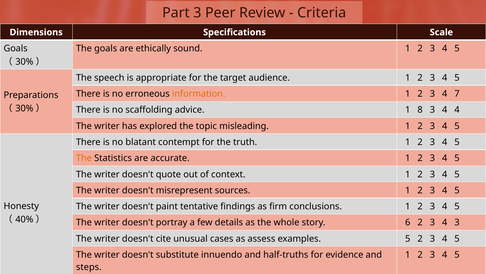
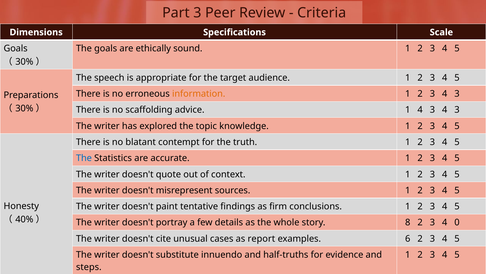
2 3 4 7: 7 -> 3 (457, 94)
1 8: 8 -> 4 (420, 110)
4: 4 -> 3 (457, 110)
misleading: misleading -> knowledge (244, 126)
The colour: orange -> blue (84, 158)
6: 6 -> 8 (408, 222)
4 3: 3 -> 0 (457, 222)
assess: assess -> report (261, 238)
examples 5: 5 -> 6 (408, 238)
